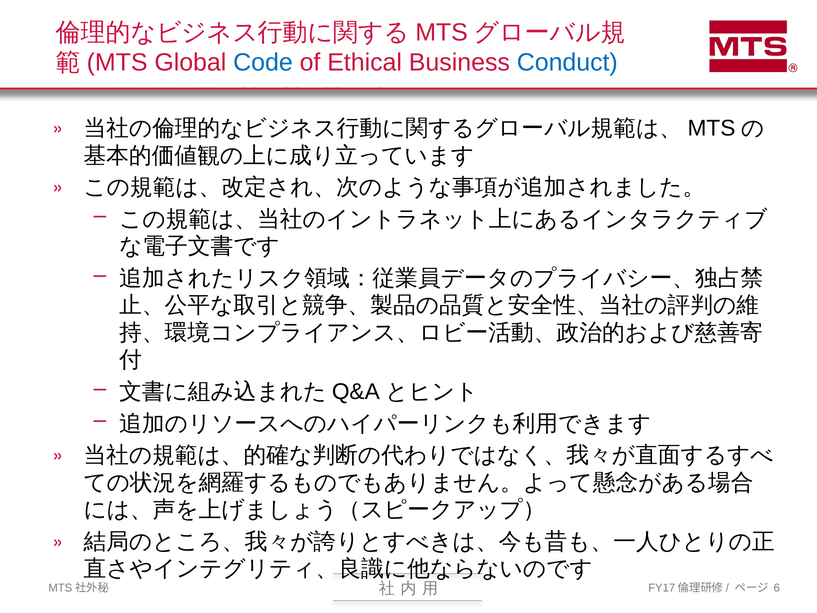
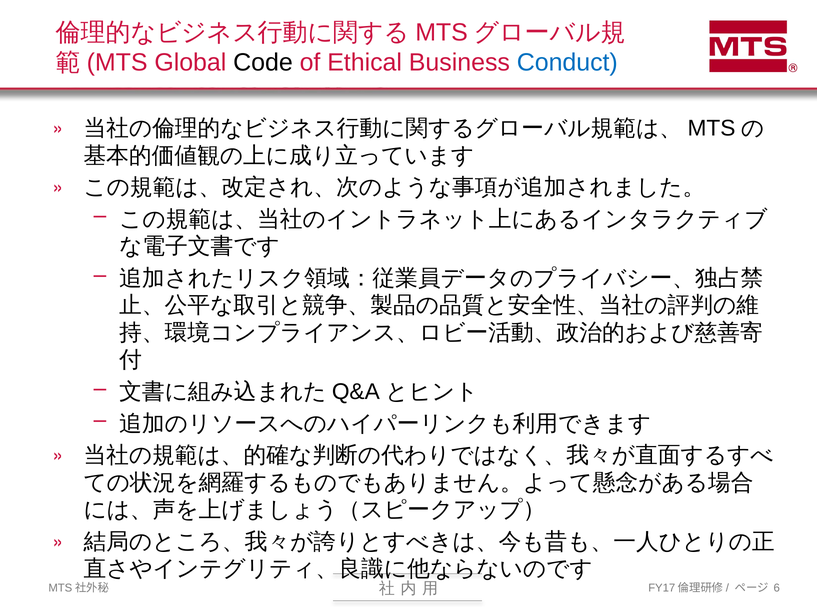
Code colour: blue -> black (263, 62)
